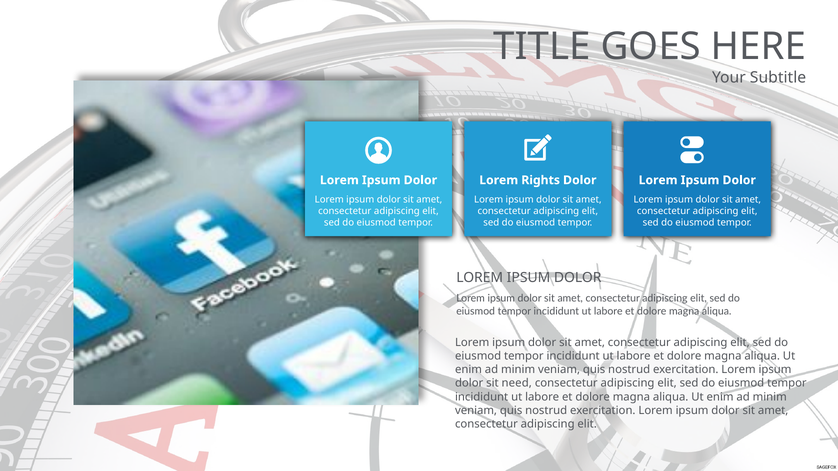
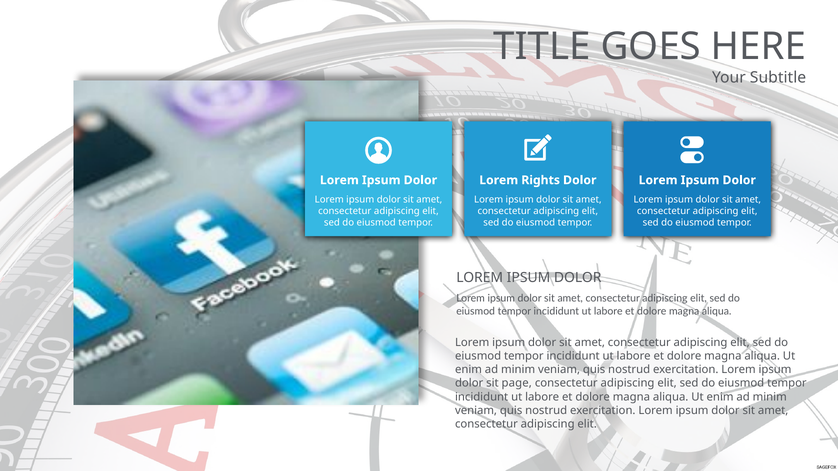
need: need -> page (517, 383)
